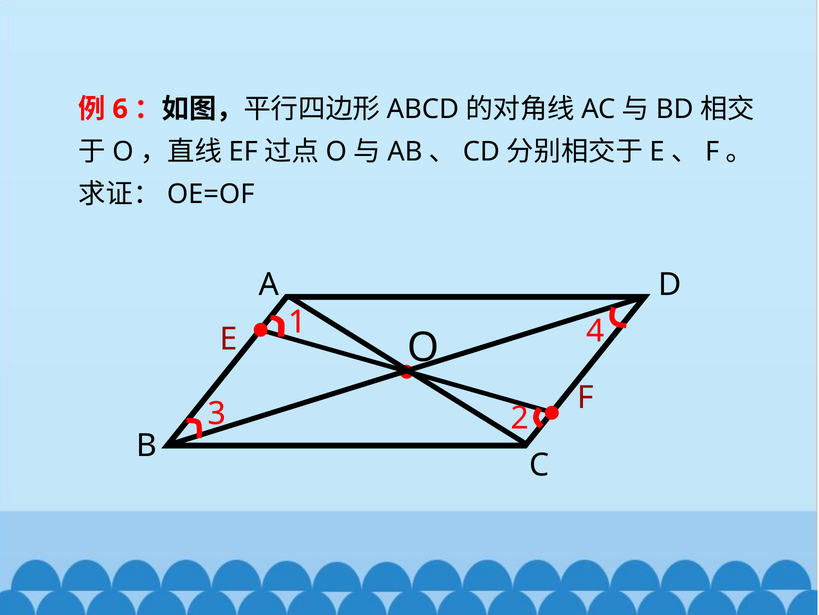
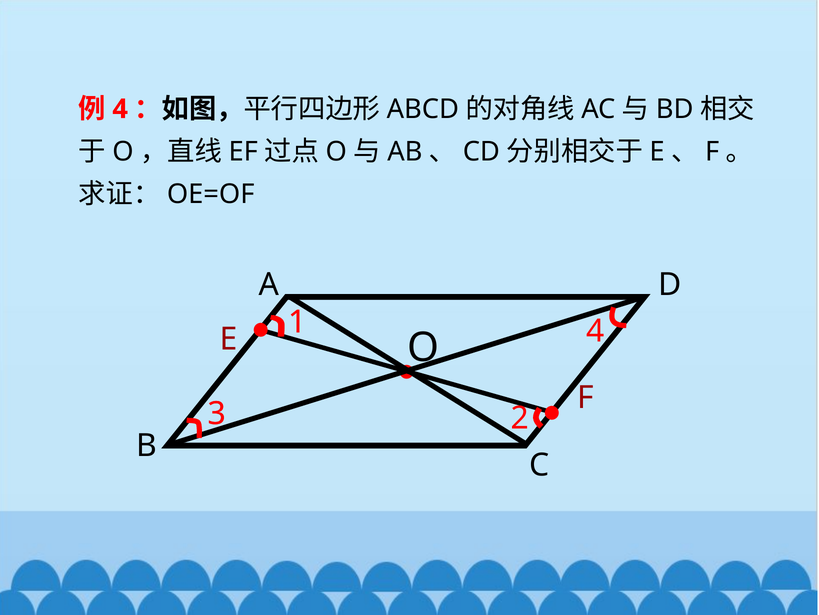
6: 6 -> 4 (120, 109)
